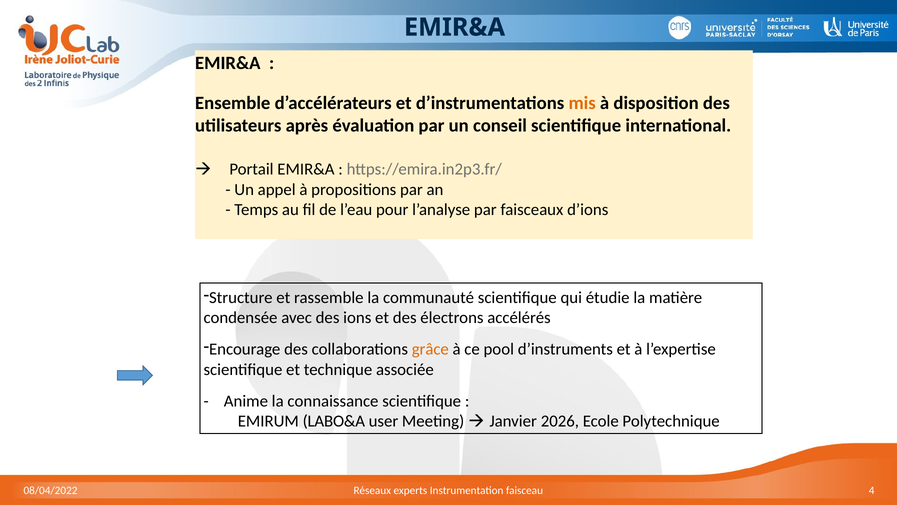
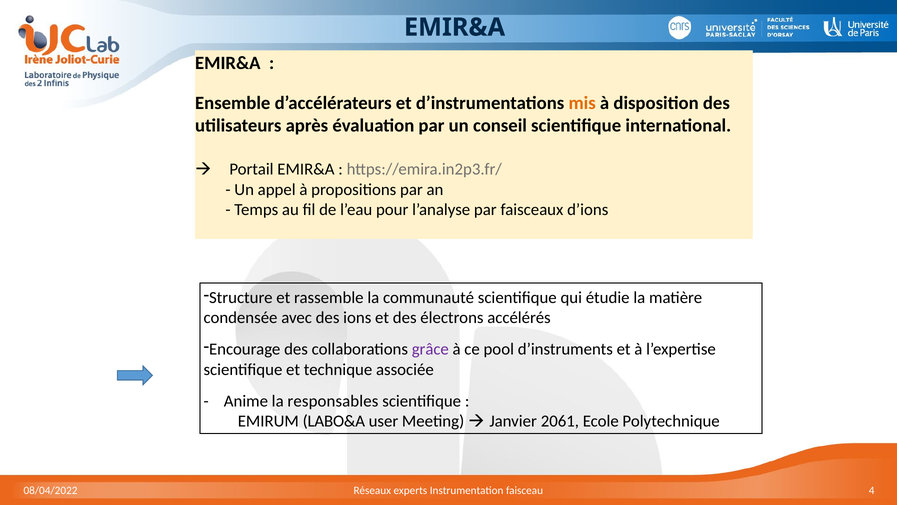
grâce colour: orange -> purple (430, 349)
connaissance: connaissance -> responsables (333, 401)
2026: 2026 -> 2061 (560, 421)
